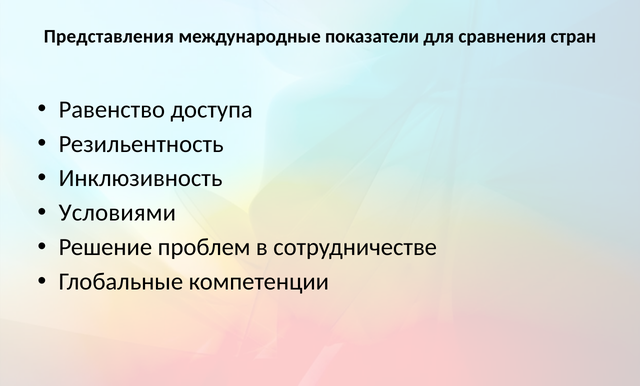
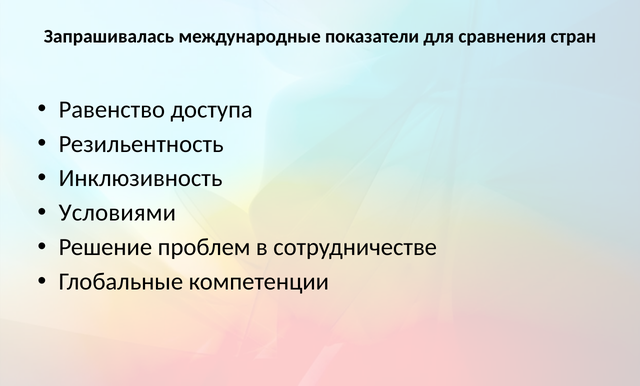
Представления: Представления -> Запрашивалась (109, 37)
